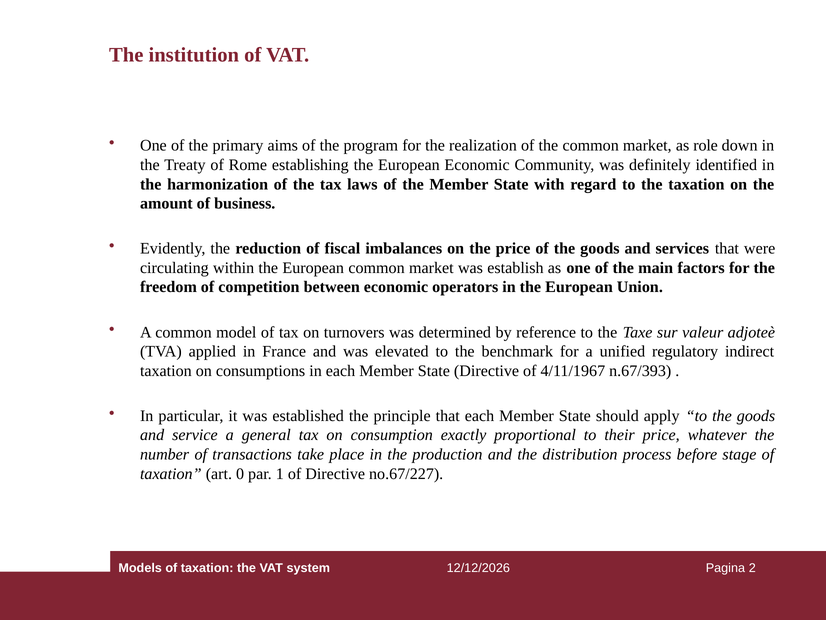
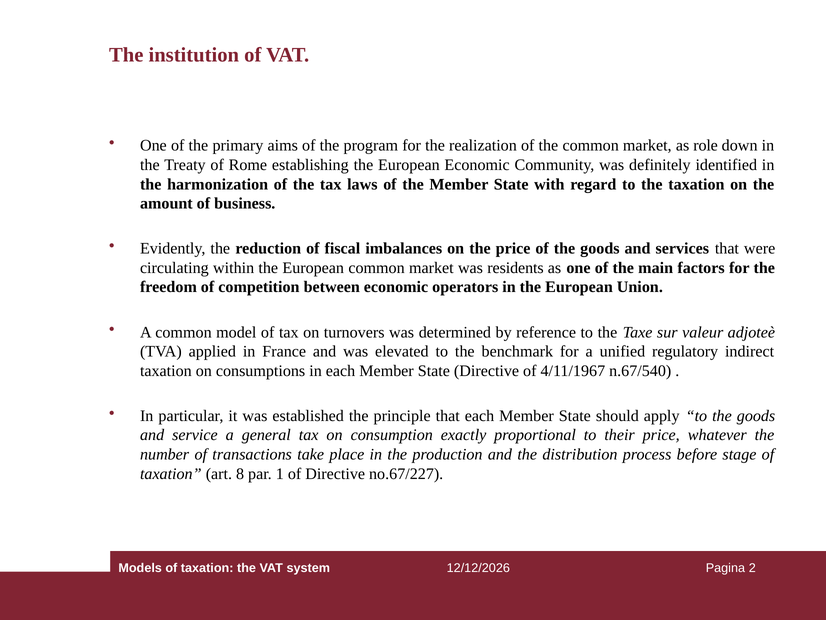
establish: establish -> residents (516, 268)
n.67/393: n.67/393 -> n.67/540 (640, 371)
0: 0 -> 8 (240, 473)
